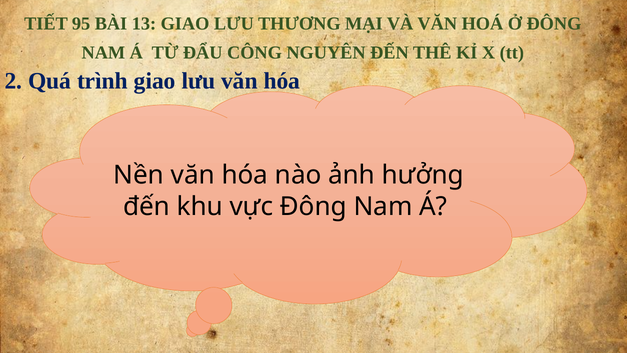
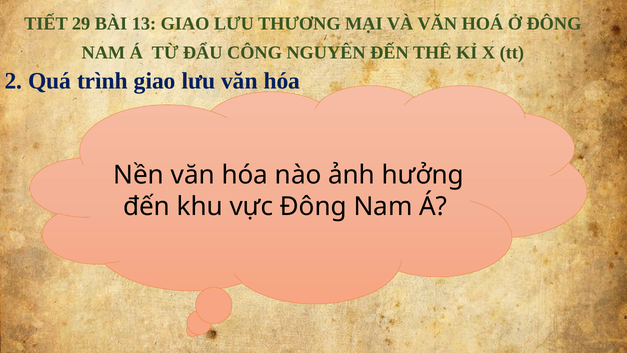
95: 95 -> 29 (81, 24)
